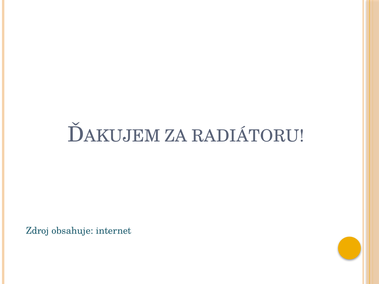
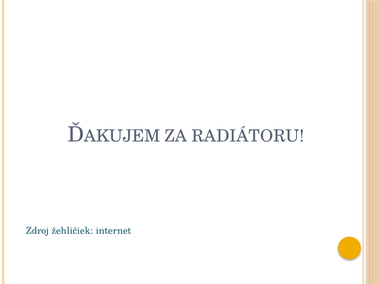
obsahuje: obsahuje -> žehličiek (72, 231)
